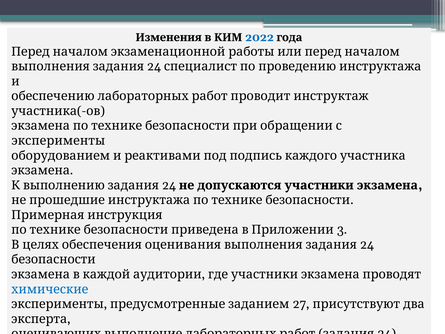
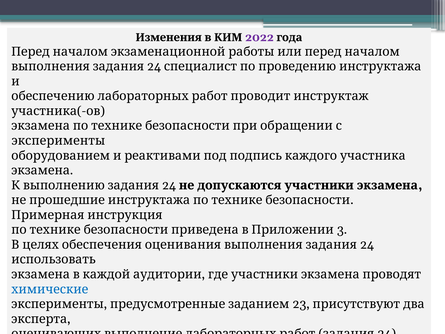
2022 colour: blue -> purple (259, 37)
безопасности: безопасности -> использовать (53, 259)
27: 27 -> 23 (301, 304)
